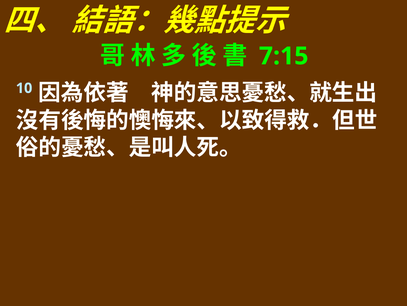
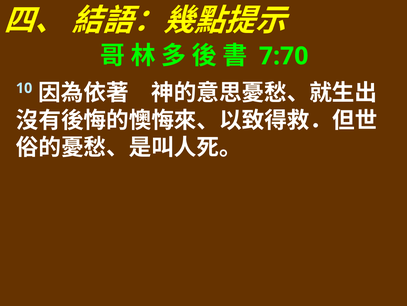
7:15: 7:15 -> 7:70 (284, 56)
